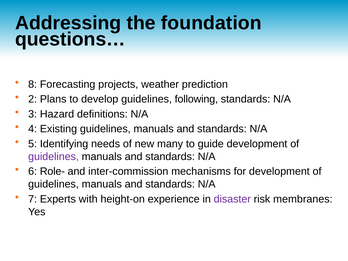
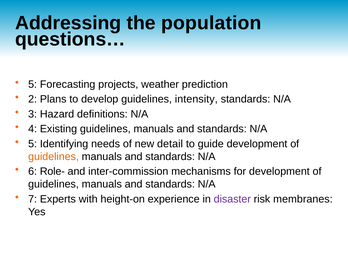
foundation: foundation -> population (211, 23)
8: 8 -> 5 (33, 84)
following: following -> intensity (196, 99)
many: many -> detail (170, 144)
guidelines colour: purple -> orange (54, 157)
